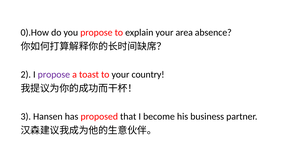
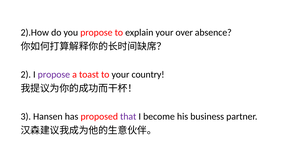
0).How: 0).How -> 2).How (35, 32)
area: area -> over (184, 32)
that colour: black -> purple (128, 116)
